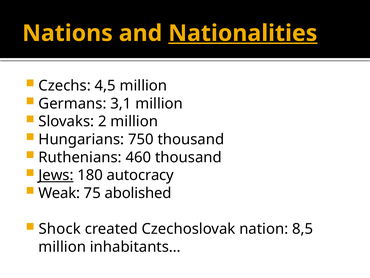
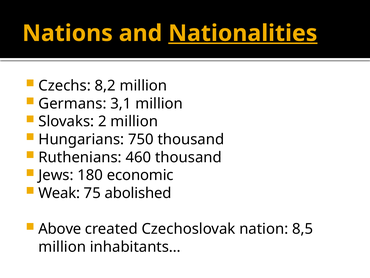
4,5: 4,5 -> 8,2 (105, 86)
Jews underline: present -> none (56, 175)
autocracy: autocracy -> economic (140, 175)
Shock: Shock -> Above (60, 229)
